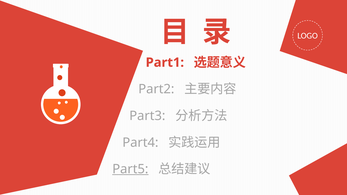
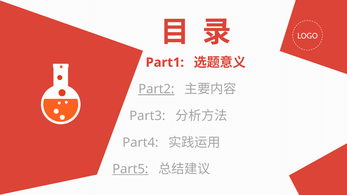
Part2 underline: none -> present (156, 89)
